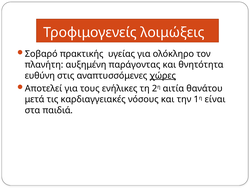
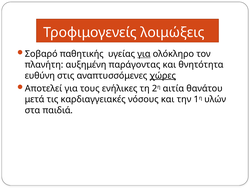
πρακτικής: πρακτικής -> παθητικής (82, 54)
για underline: none -> present (144, 54)
είναι: είναι -> υλών (215, 99)
